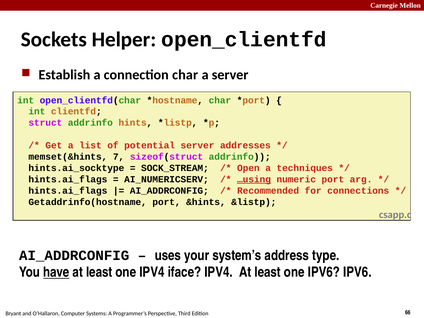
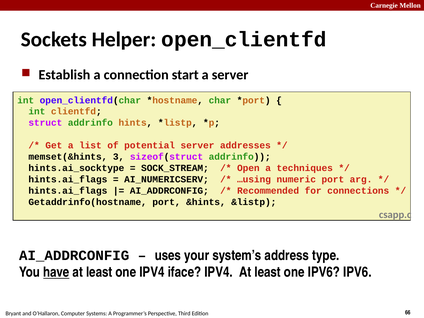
connection char: char -> start (185, 75)
7: 7 -> 3 (119, 157)
…using underline: present -> none (254, 179)
